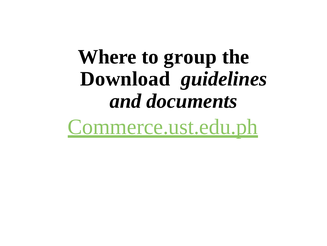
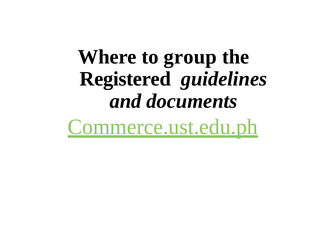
Download: Download -> Registered (125, 79)
